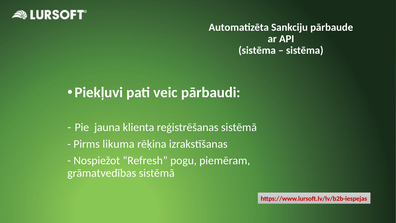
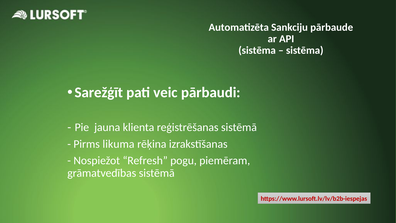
Piekļuvi: Piekļuvi -> Sarežģīt (99, 92)
